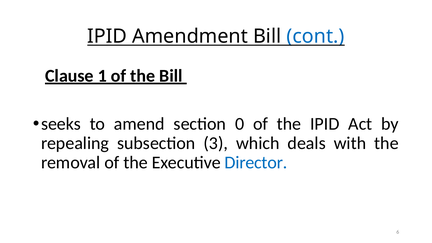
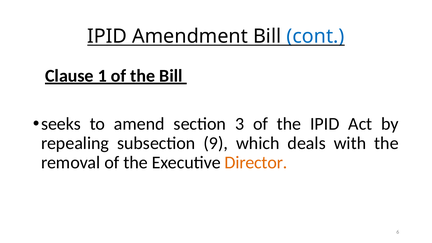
0: 0 -> 3 (240, 124)
3: 3 -> 9 (216, 143)
Director colour: blue -> orange (256, 163)
